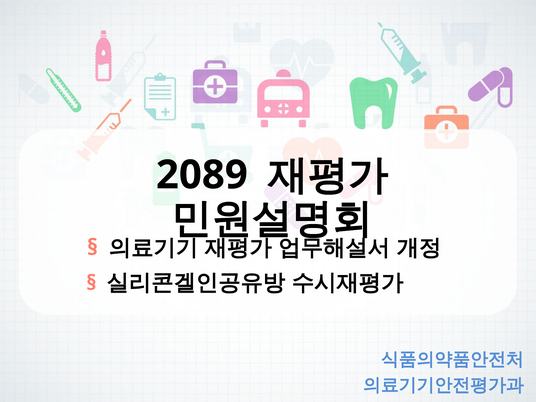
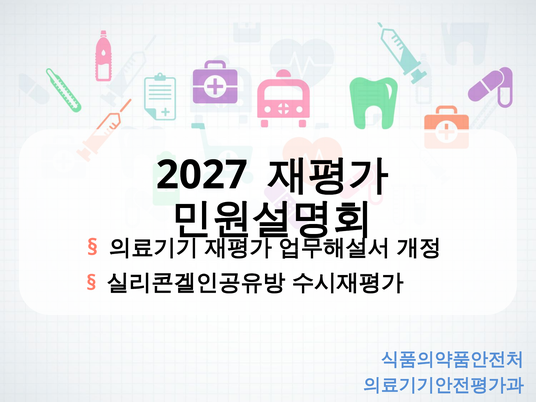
2089: 2089 -> 2027 (202, 175)
